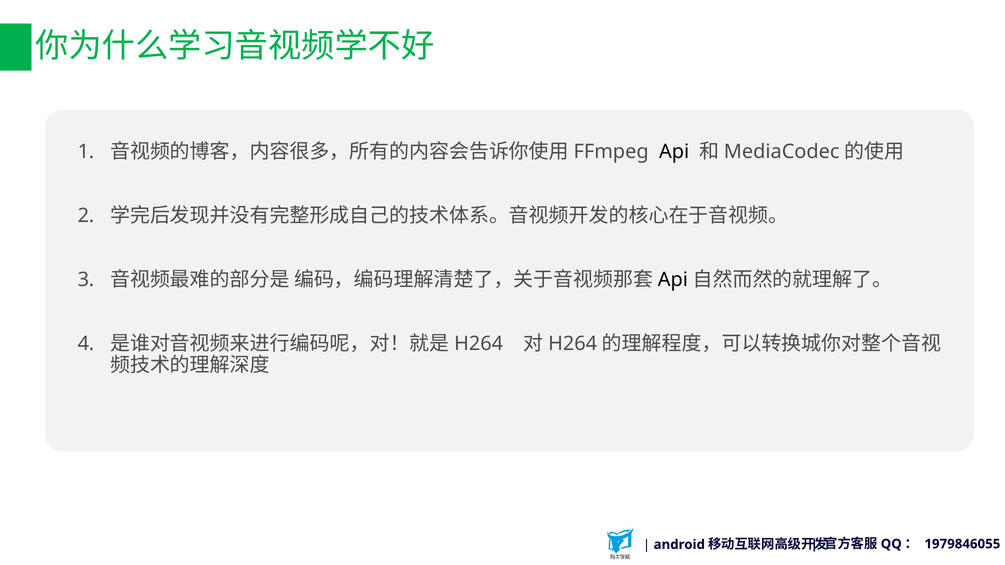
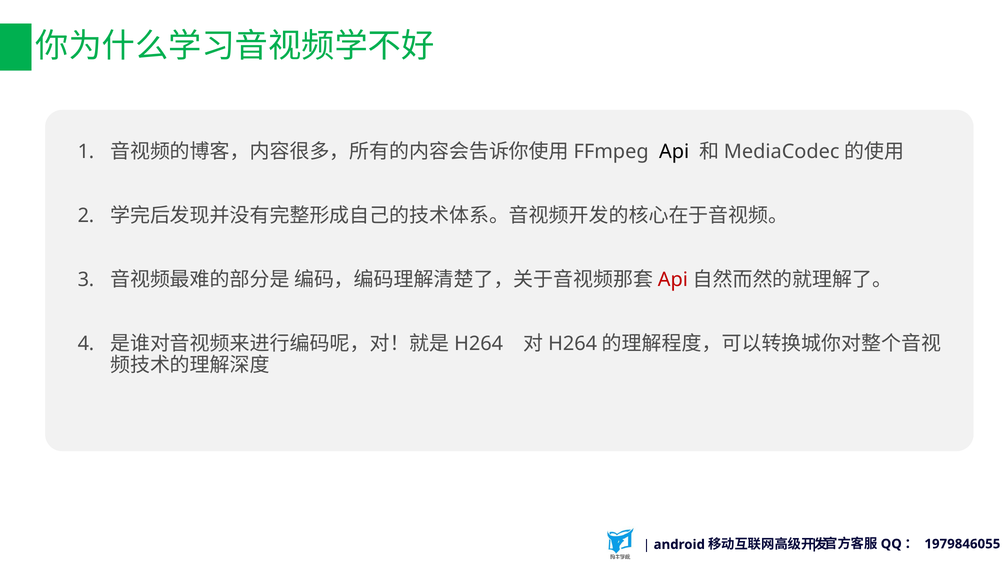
Api colour: black -> red (673, 280)
